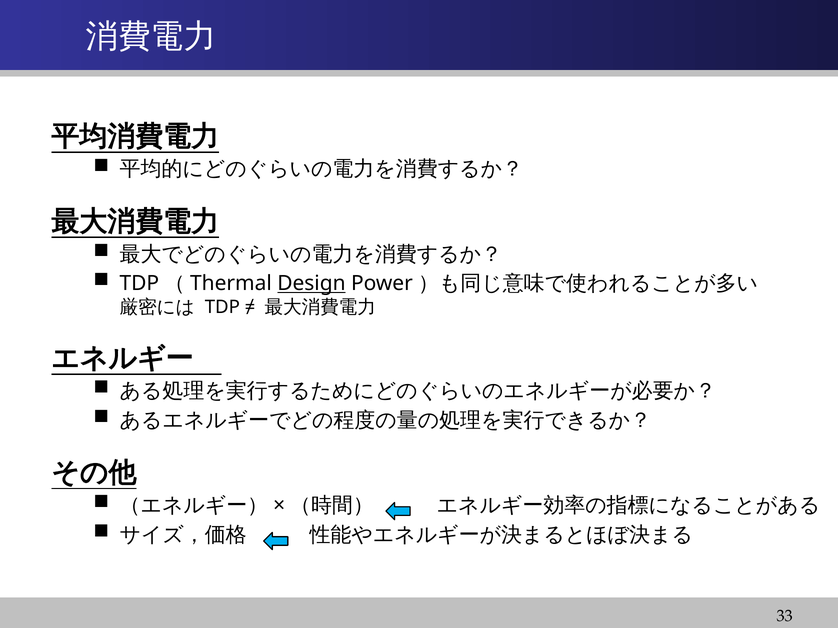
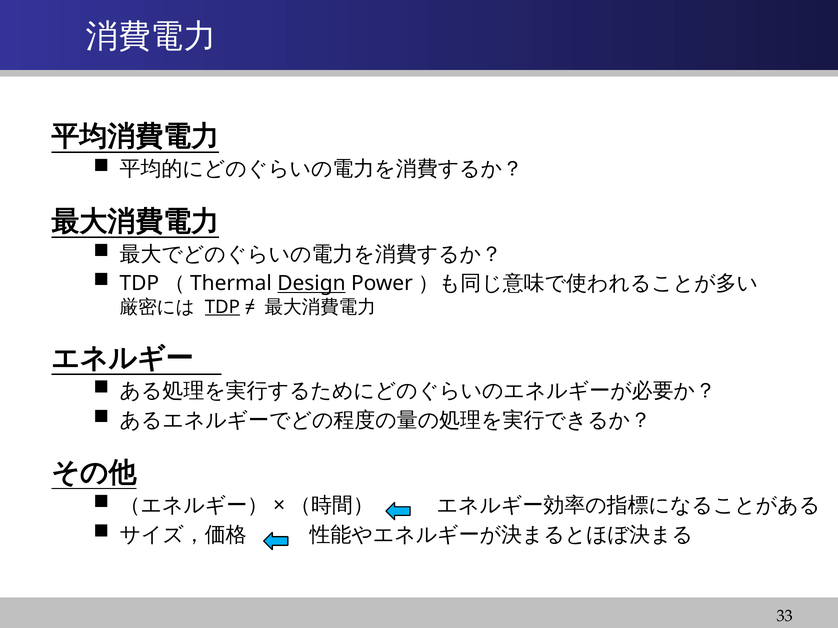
TDP underline: none -> present (222, 307)
